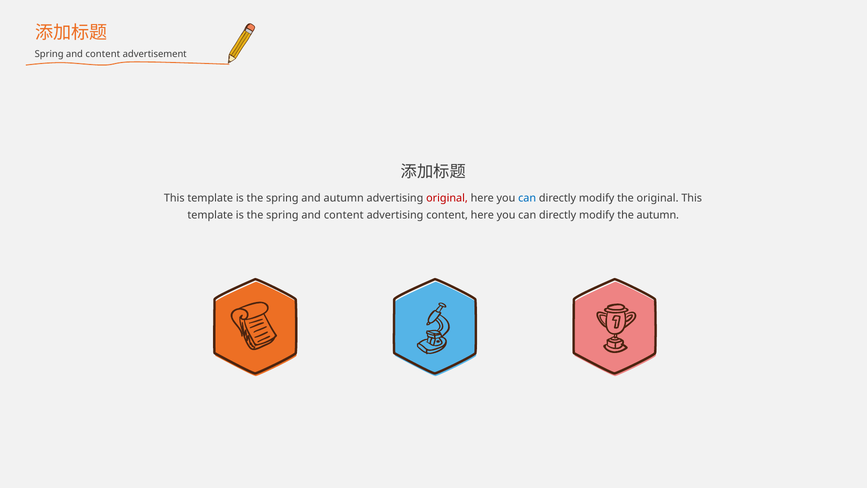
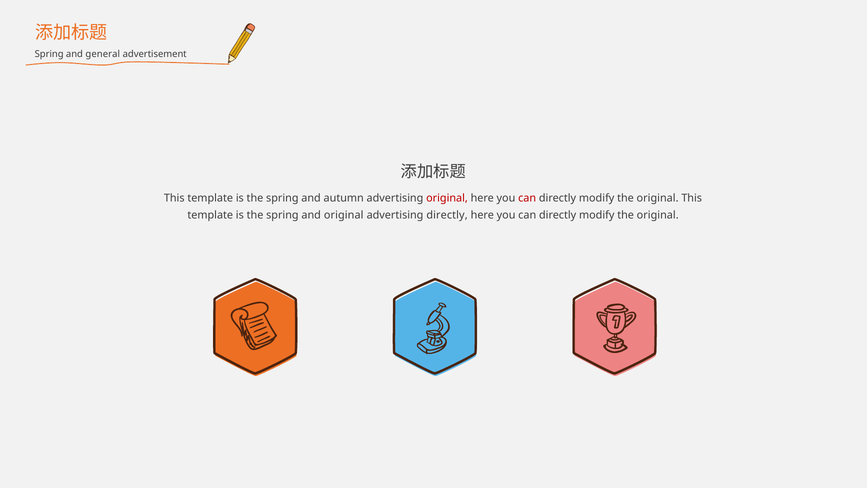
content: content -> general (103, 54)
can colour: blue -> red (527, 198)
the spring and content: content -> original (344, 215)
advertising content: content -> directly (447, 215)
autumn: autumn -> original (658, 215)
